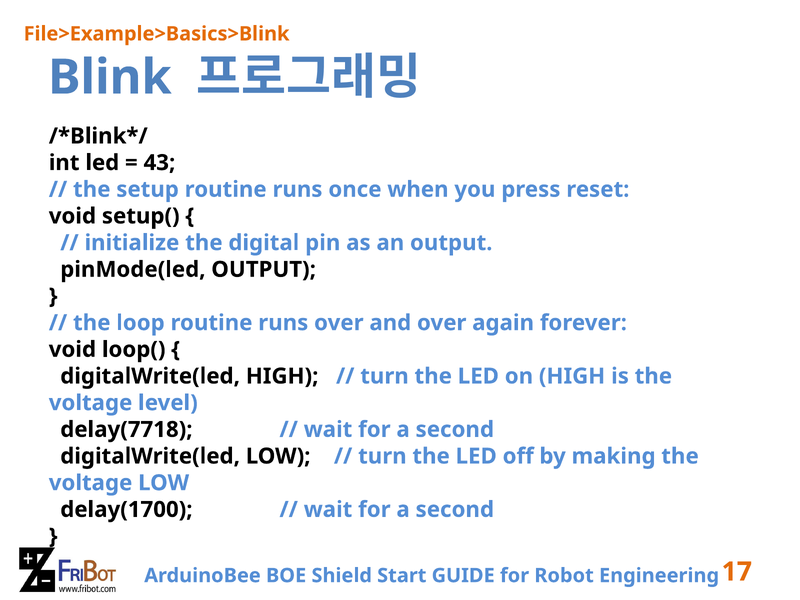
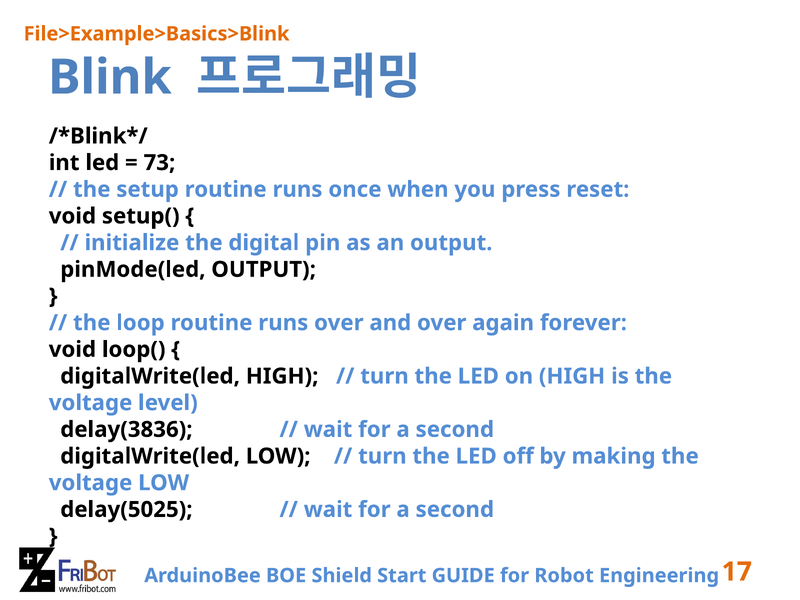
43: 43 -> 73 (159, 163)
delay(7718: delay(7718 -> delay(3836 (126, 430)
delay(1700: delay(1700 -> delay(5025 (126, 510)
